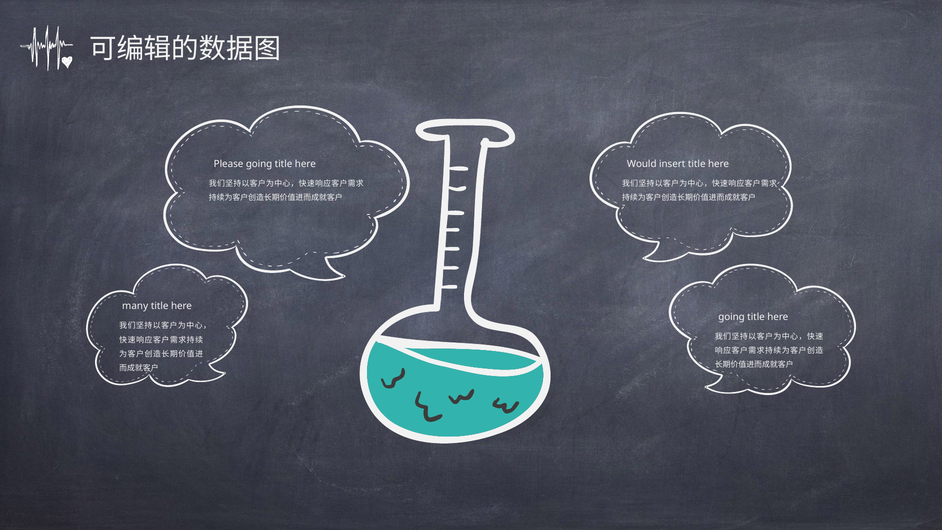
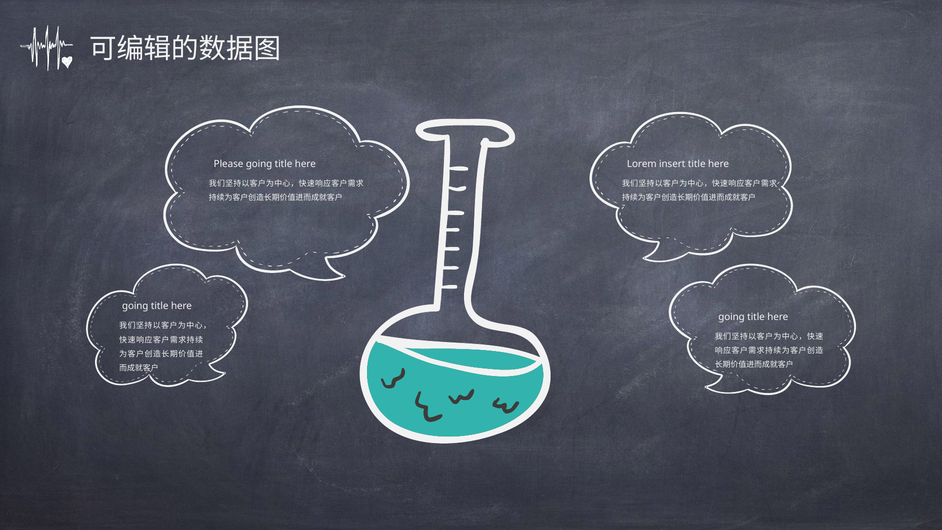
Would: Would -> Lorem (642, 164)
many: many -> going (135, 306)
